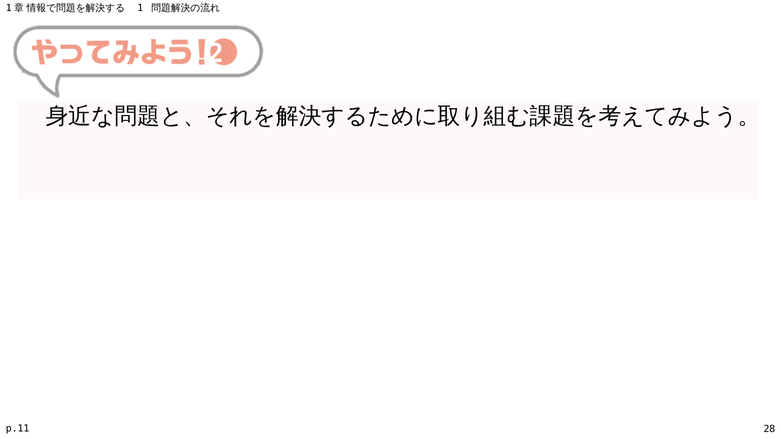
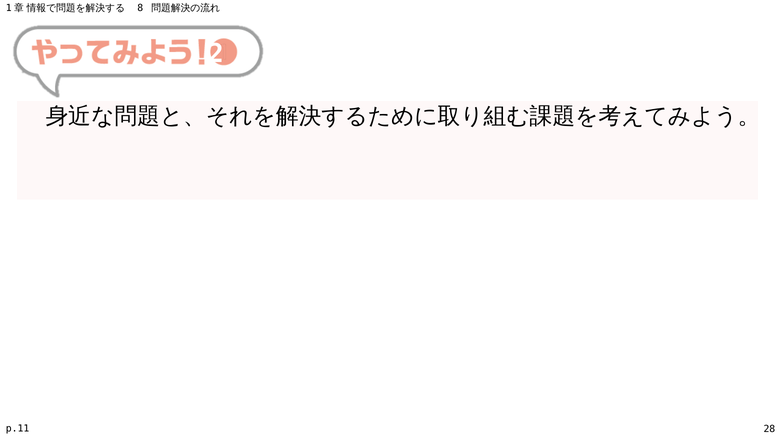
1: 1 -> 8 (140, 8)
